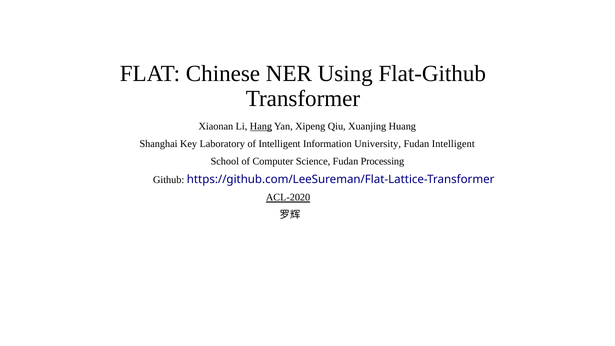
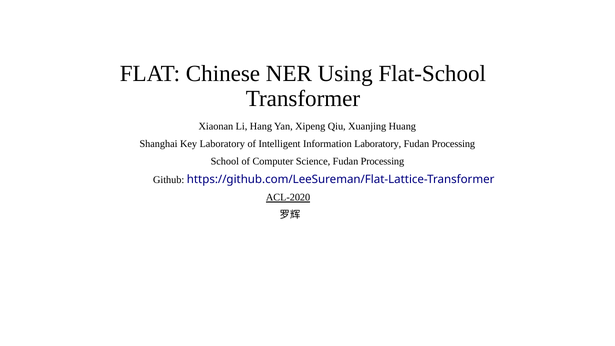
Flat-Github: Flat-Github -> Flat-School (432, 74)
Hang underline: present -> none (261, 126)
Information University: University -> Laboratory (378, 144)
Intelligent: Intelligent -> Processing (453, 144)
